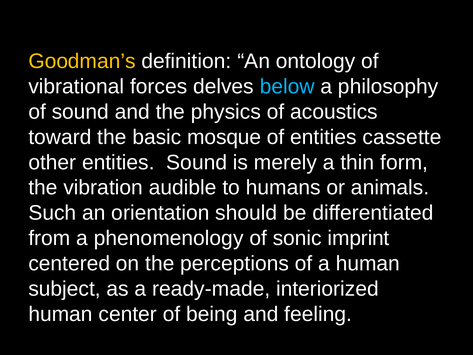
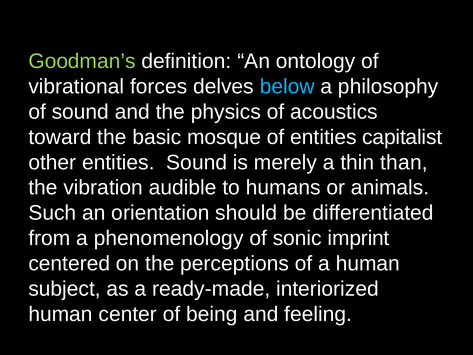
Goodman’s colour: yellow -> light green (82, 61)
cassette: cassette -> capitalist (402, 137)
form: form -> than (404, 162)
